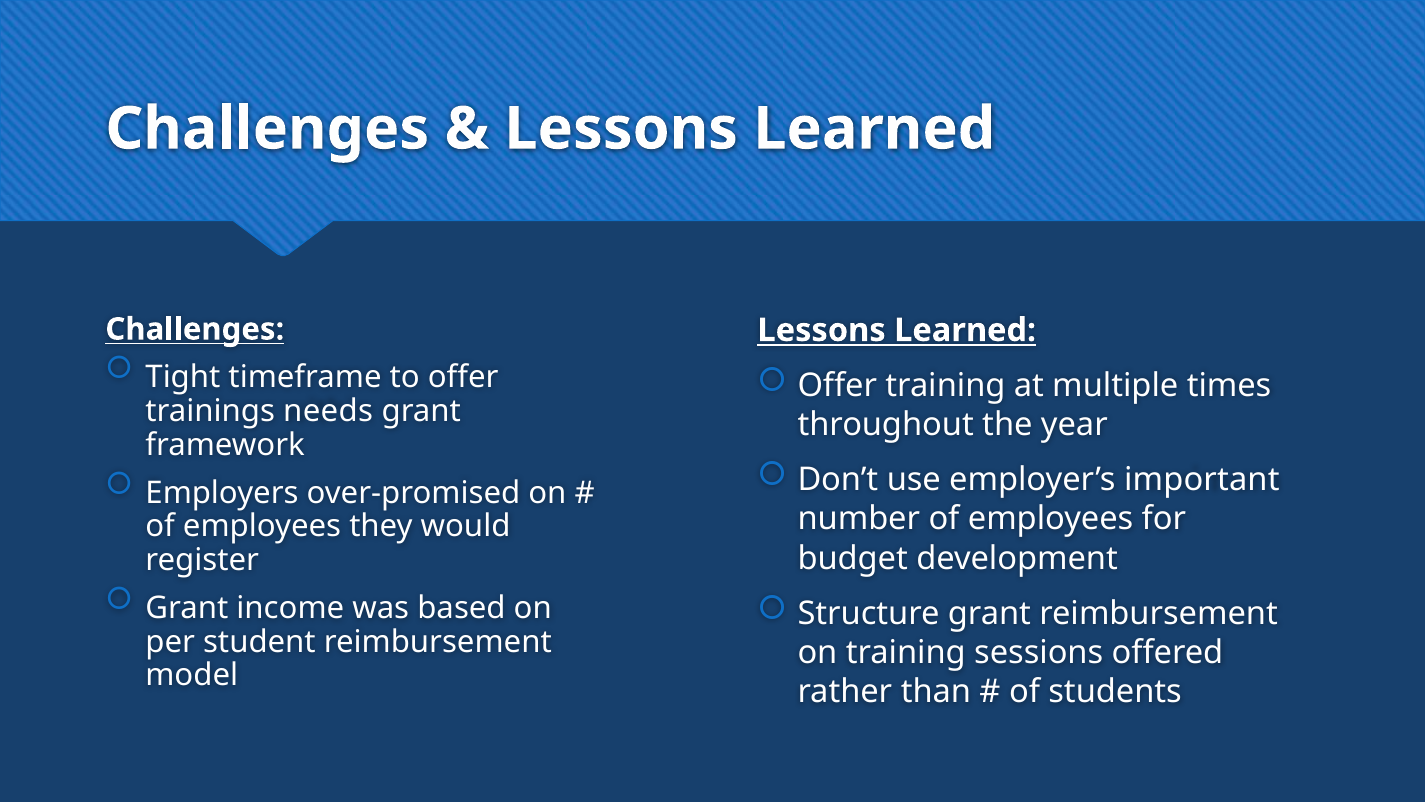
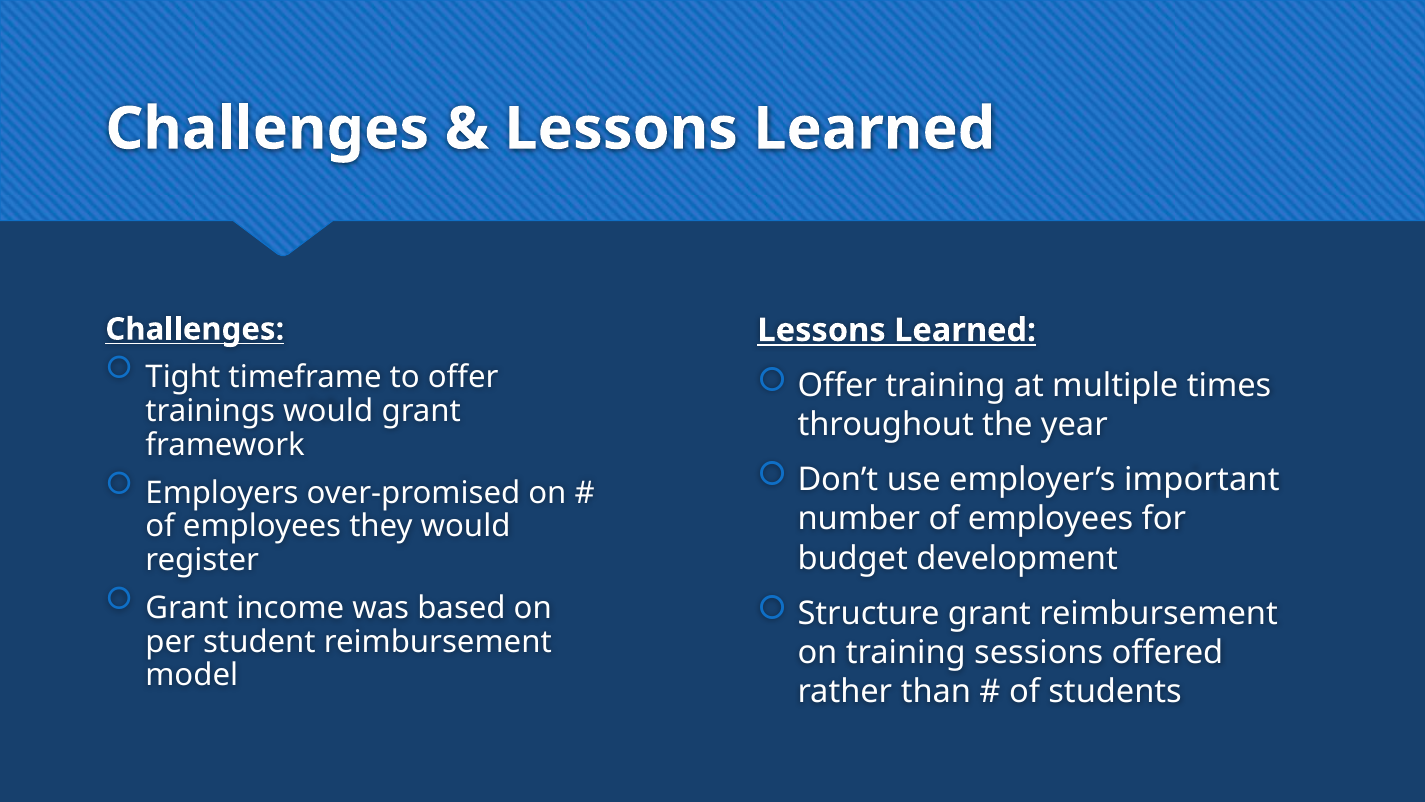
trainings needs: needs -> would (328, 411)
